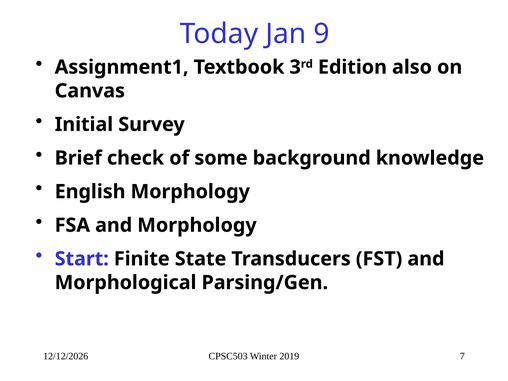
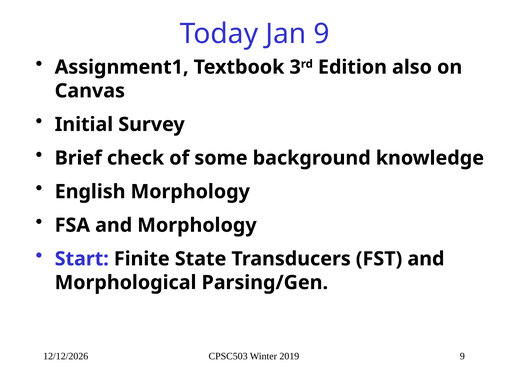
2019 7: 7 -> 9 (462, 356)
